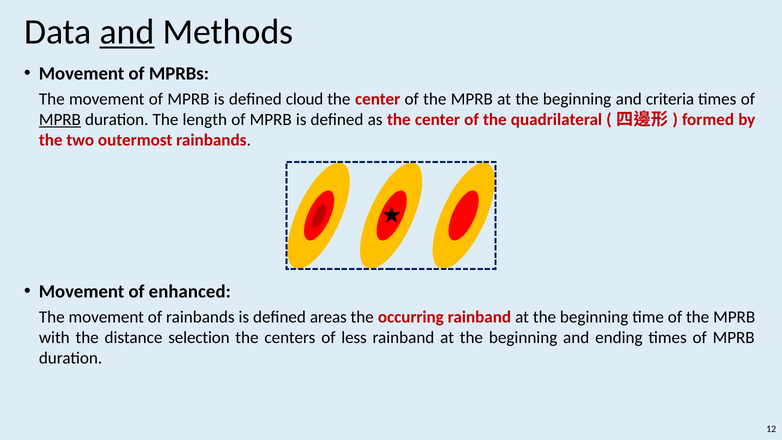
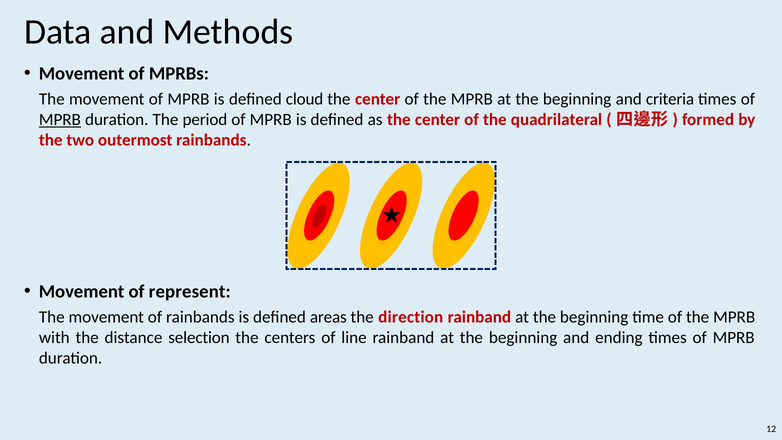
and underline: present -> none (127, 32)
length: length -> period (205, 120)
enhanced: enhanced -> represent (190, 292)
occurring: occurring -> direction (411, 317)
less: less -> line (354, 338)
